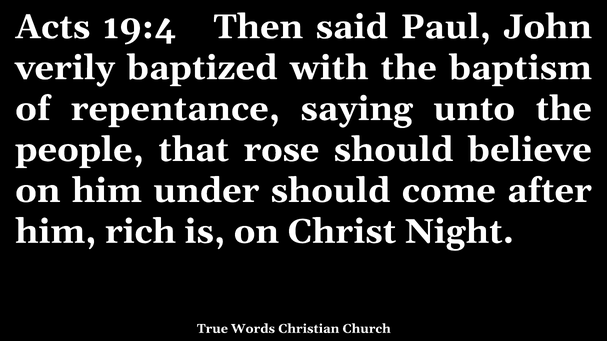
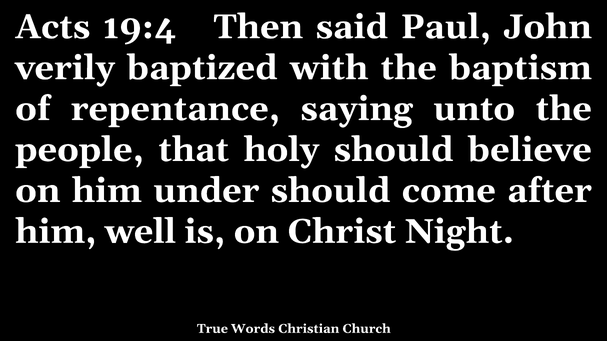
rose: rose -> holy (281, 150)
rich: rich -> well (140, 232)
